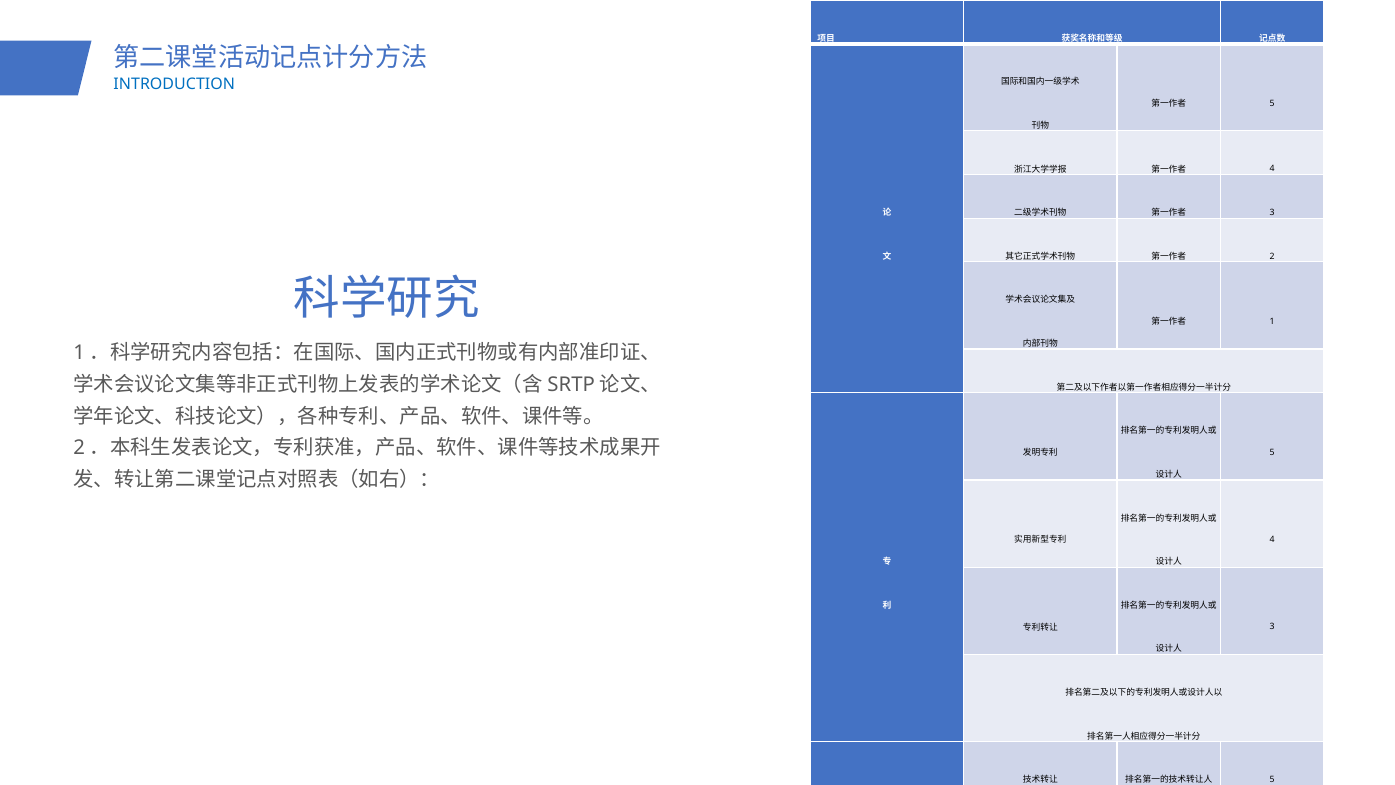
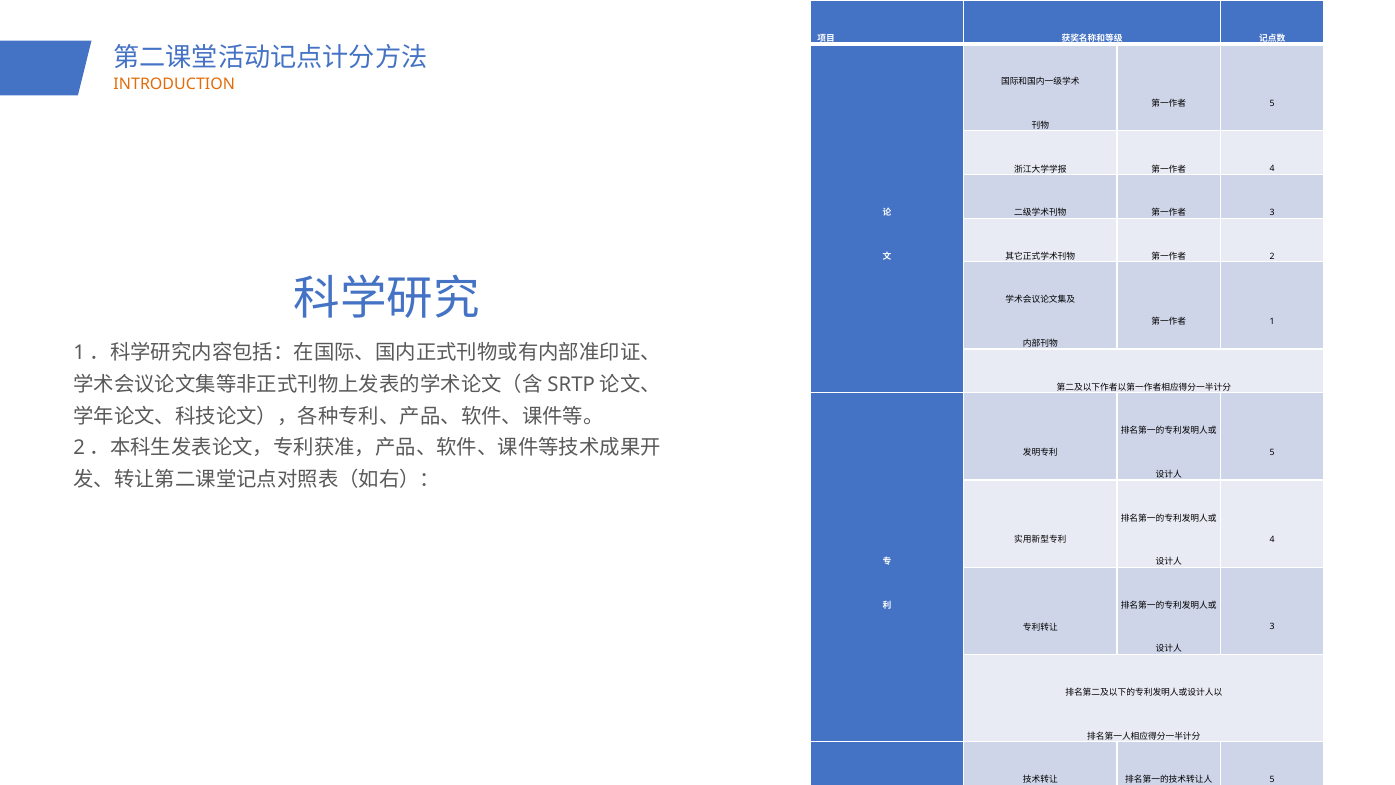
INTRODUCTION colour: blue -> orange (174, 84)
